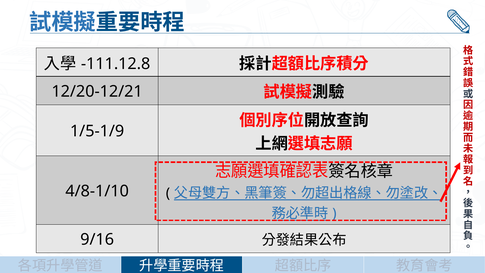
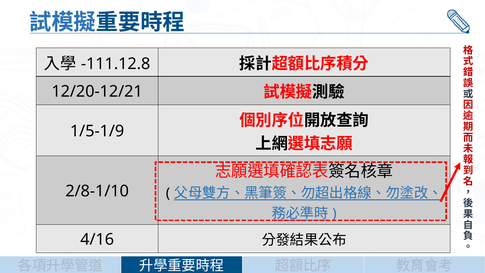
4/8-1/10: 4/8-1/10 -> 2/8-1/10 (97, 191)
9/16: 9/16 -> 4/16 (97, 239)
